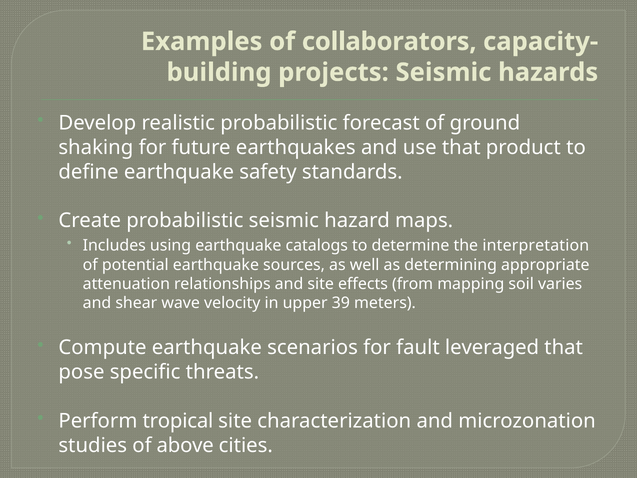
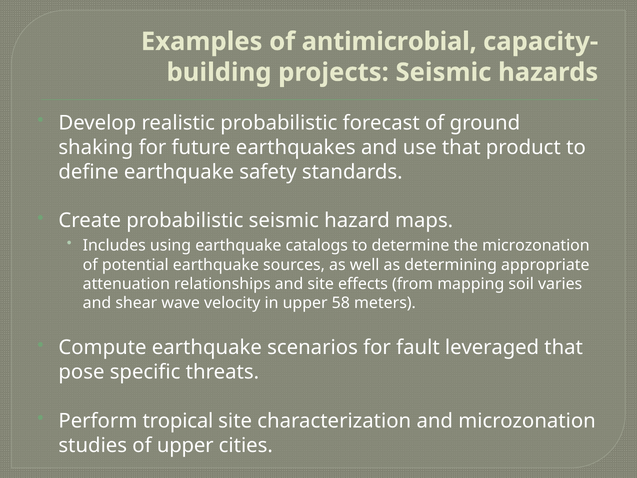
collaborators: collaborators -> antimicrobial (389, 42)
the interpretation: interpretation -> microzonation (536, 246)
39: 39 -> 58 (341, 303)
of above: above -> upper (185, 445)
